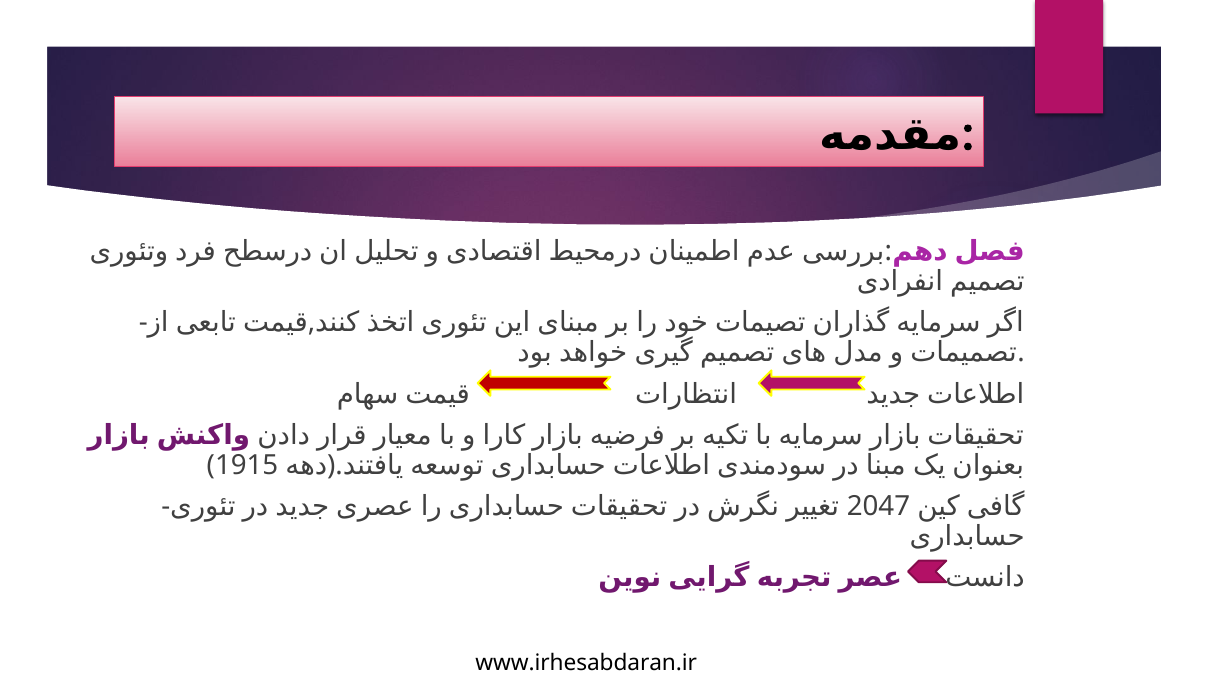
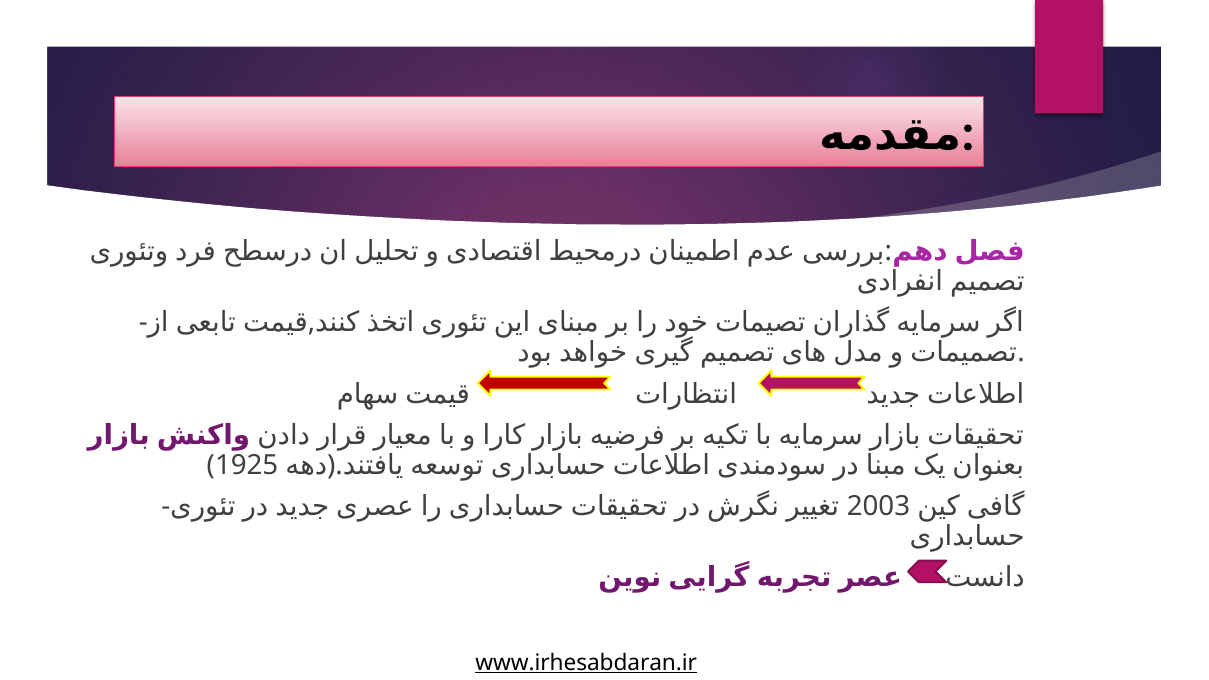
1915: 1915 -> 1925 (247, 465)
2047: 2047 -> 2003 (879, 506)
www.irhesabdaran.ir underline: none -> present (586, 663)
